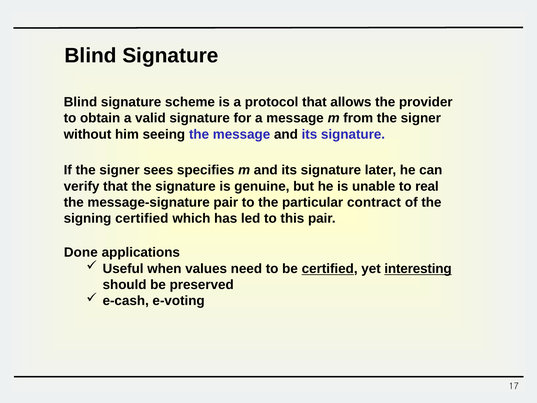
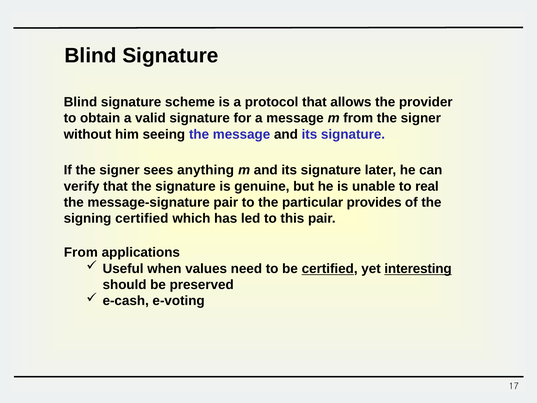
specifies: specifies -> anything (206, 170)
contract: contract -> provides (374, 202)
Done: Done -> From (81, 252)
